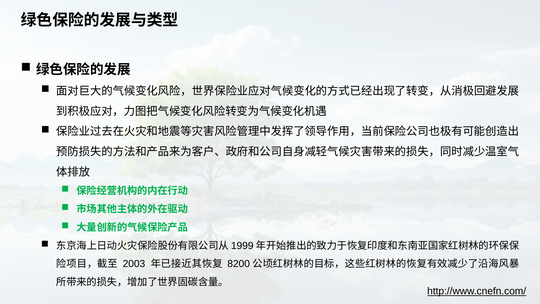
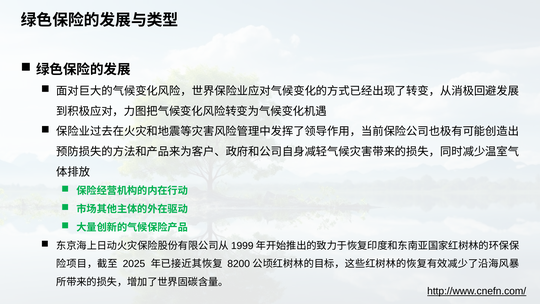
2003: 2003 -> 2025 (134, 264)
